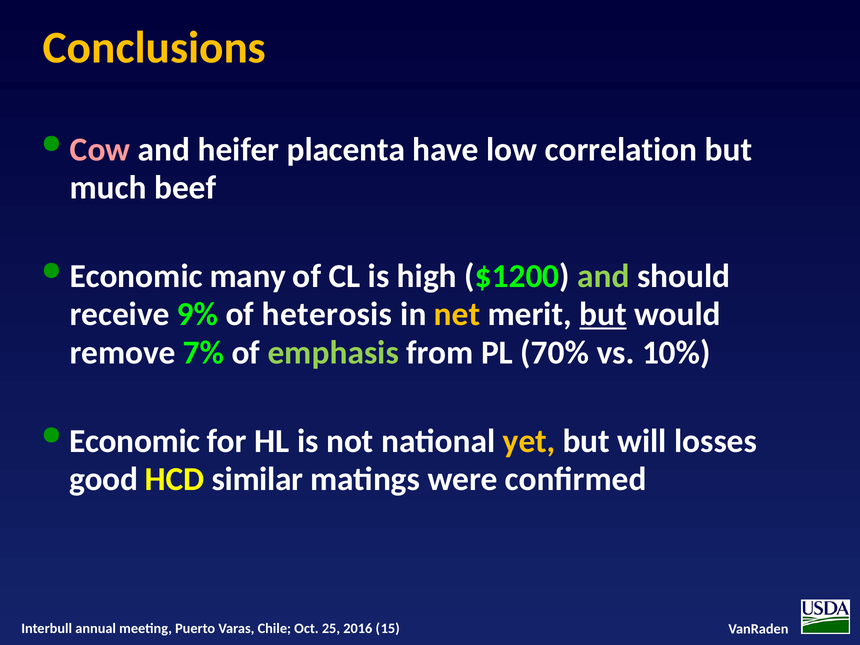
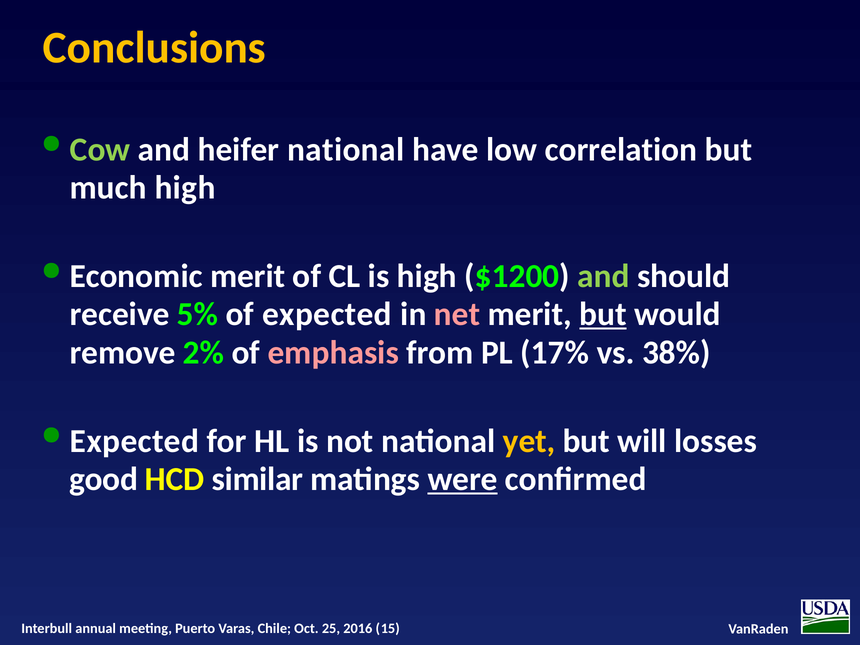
Cow colour: pink -> light green (100, 149)
heifer placenta: placenta -> national (346, 149)
much beef: beef -> high (185, 188)
Economic many: many -> merit (248, 276)
9%: 9% -> 5% (198, 314)
of heterosis: heterosis -> expected (327, 314)
net colour: yellow -> pink (457, 314)
7%: 7% -> 2% (204, 353)
emphasis colour: light green -> pink (333, 353)
70%: 70% -> 17% (555, 353)
10%: 10% -> 38% (676, 353)
Economic: Economic -> Expected (134, 441)
were underline: none -> present (463, 479)
